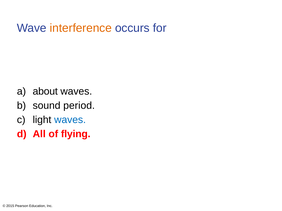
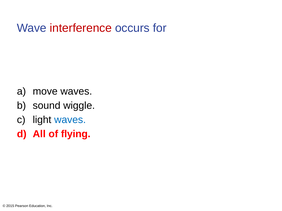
interference colour: orange -> red (81, 28)
about: about -> move (45, 92)
period: period -> wiggle (79, 106)
